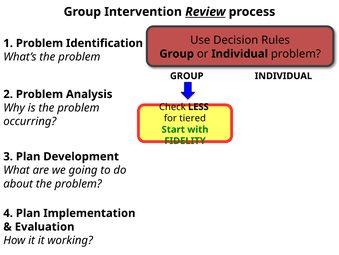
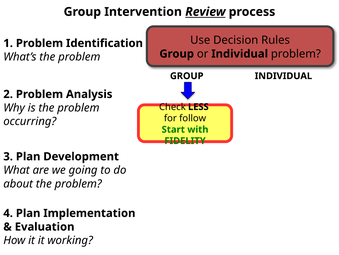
tiered: tiered -> follow (193, 118)
